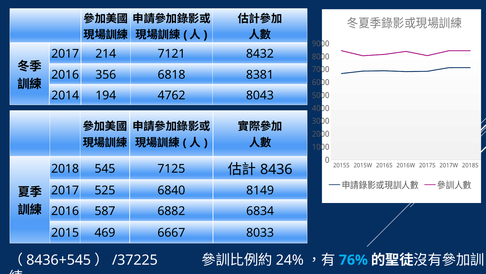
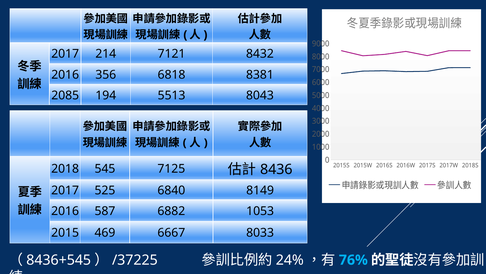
2014: 2014 -> 2085 (65, 95)
4762: 4762 -> 5513 (172, 95)
6834: 6834 -> 1053 (260, 211)
